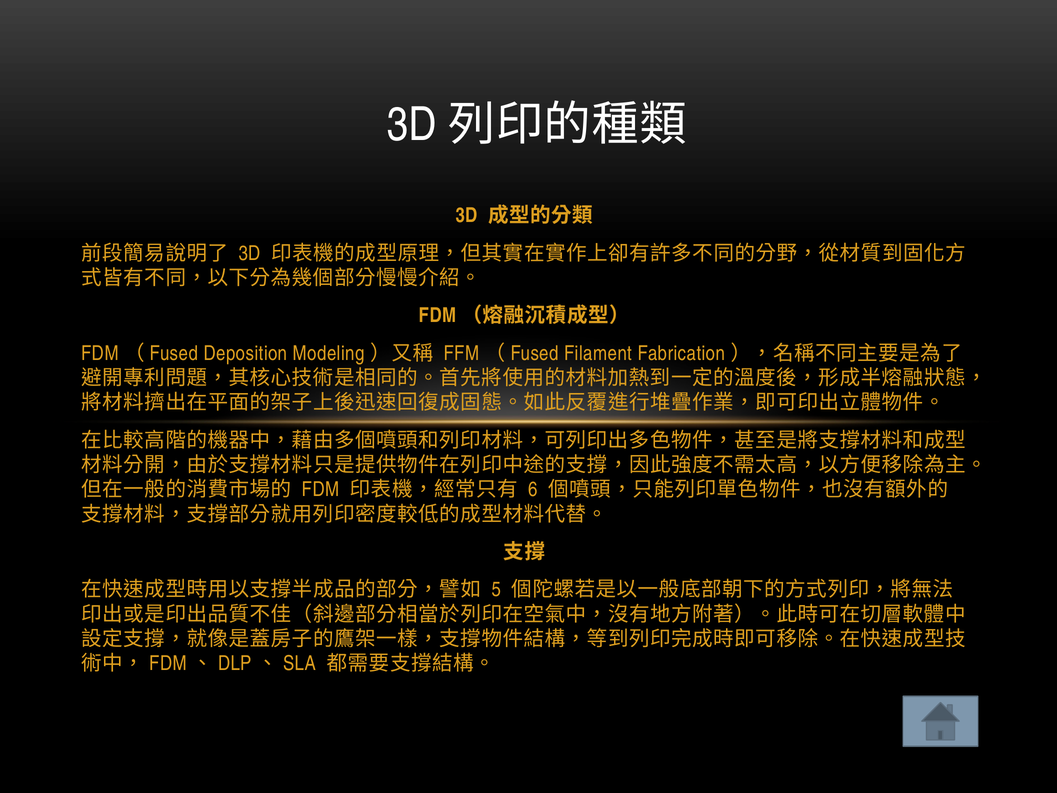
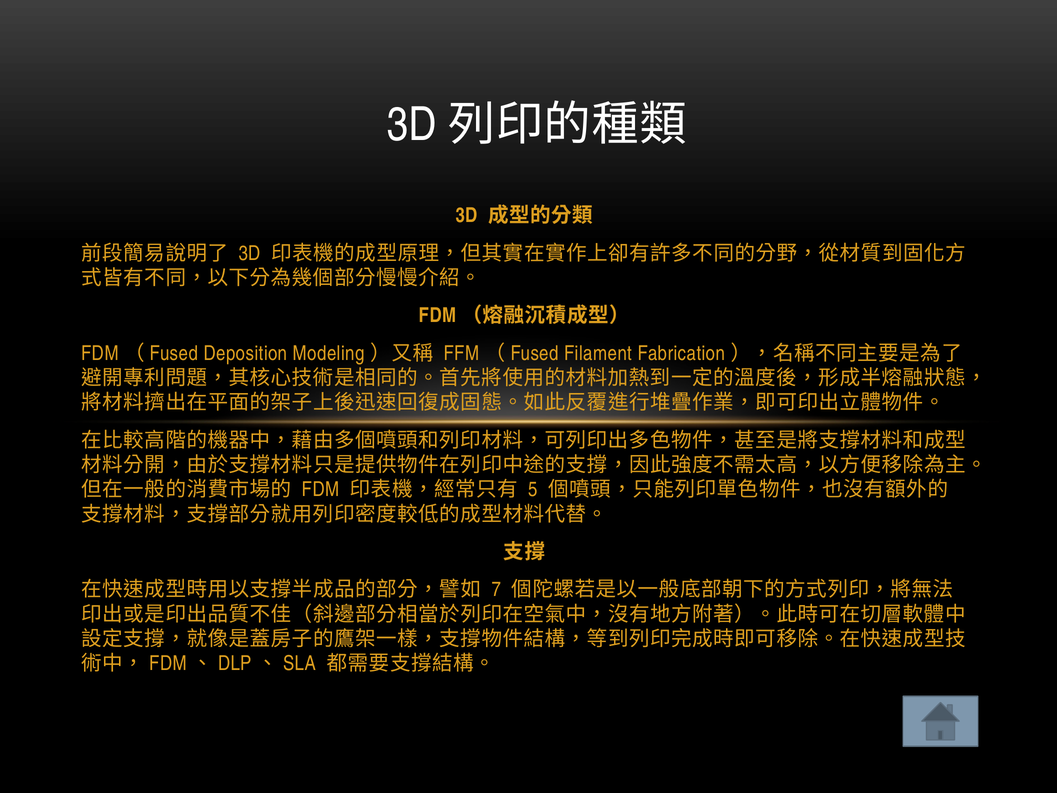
6: 6 -> 5 (533, 490)
5: 5 -> 7 (496, 589)
